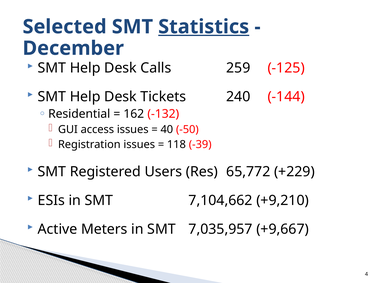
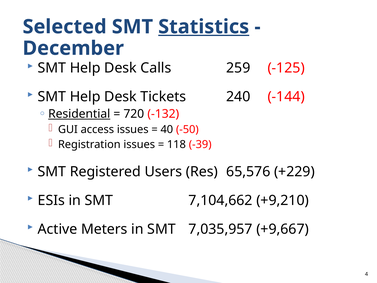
Residential underline: none -> present (79, 114)
162: 162 -> 720 (134, 114)
65,772: 65,772 -> 65,576 (248, 172)
